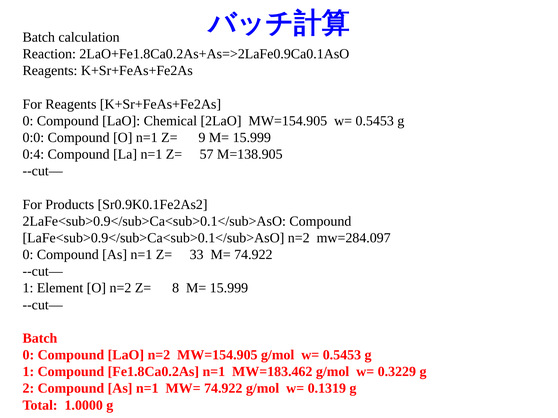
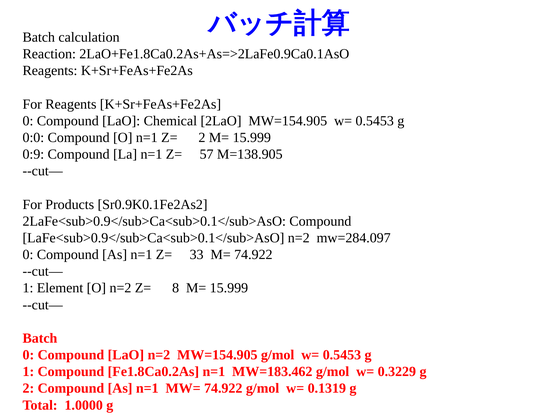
Z= 9: 9 -> 2 (202, 138)
0:4: 0:4 -> 0:9 (33, 154)
